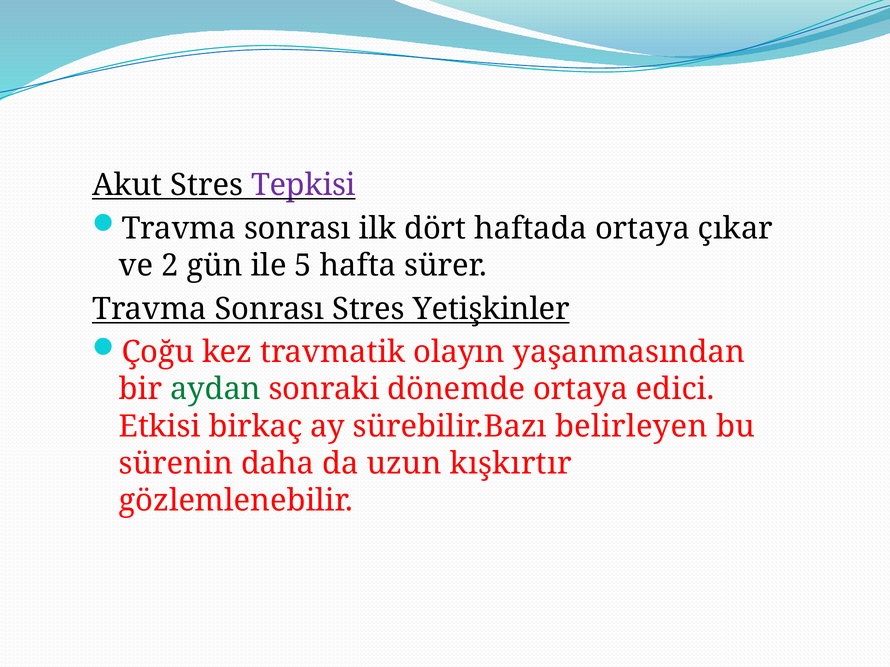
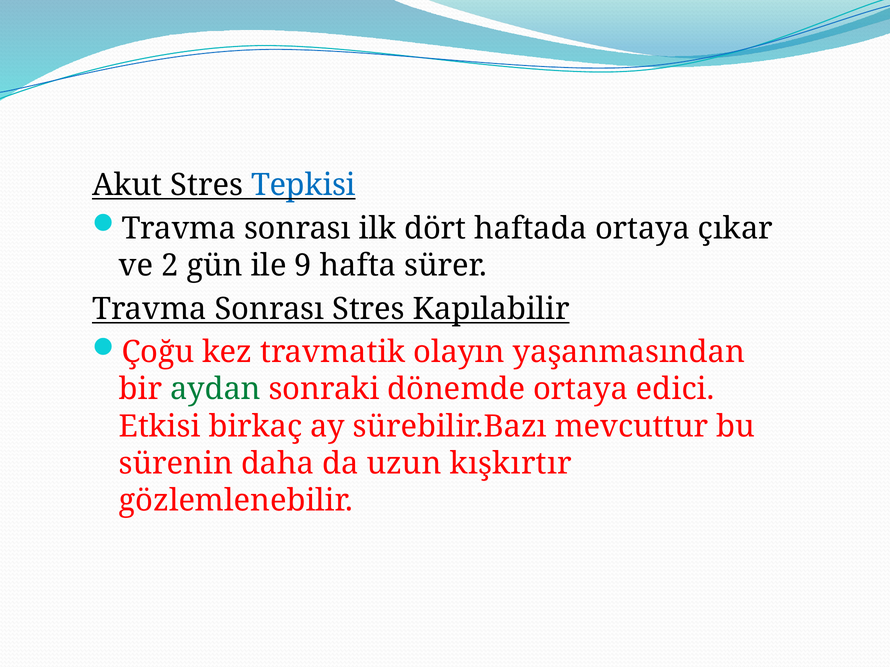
Tepkisi colour: purple -> blue (303, 185)
5: 5 -> 9 (303, 266)
Yetişkinler: Yetişkinler -> Kapılabilir (491, 309)
belirleyen: belirleyen -> mevcuttur (632, 427)
